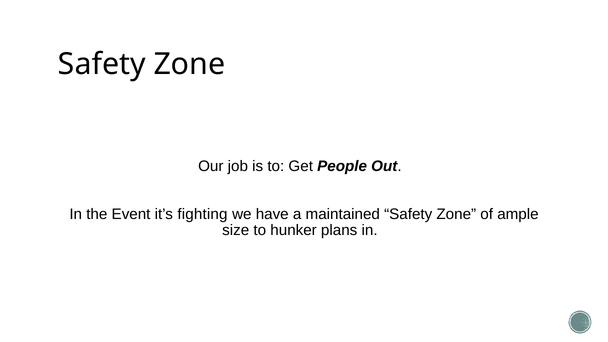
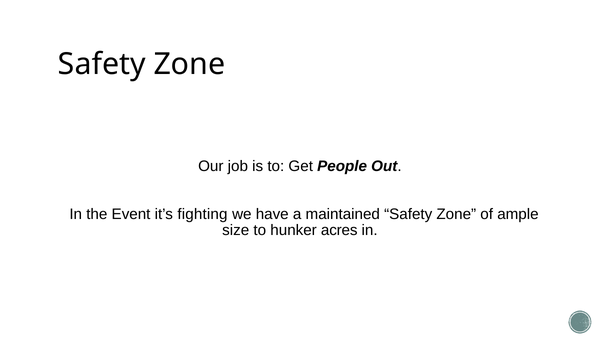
plans: plans -> acres (339, 230)
